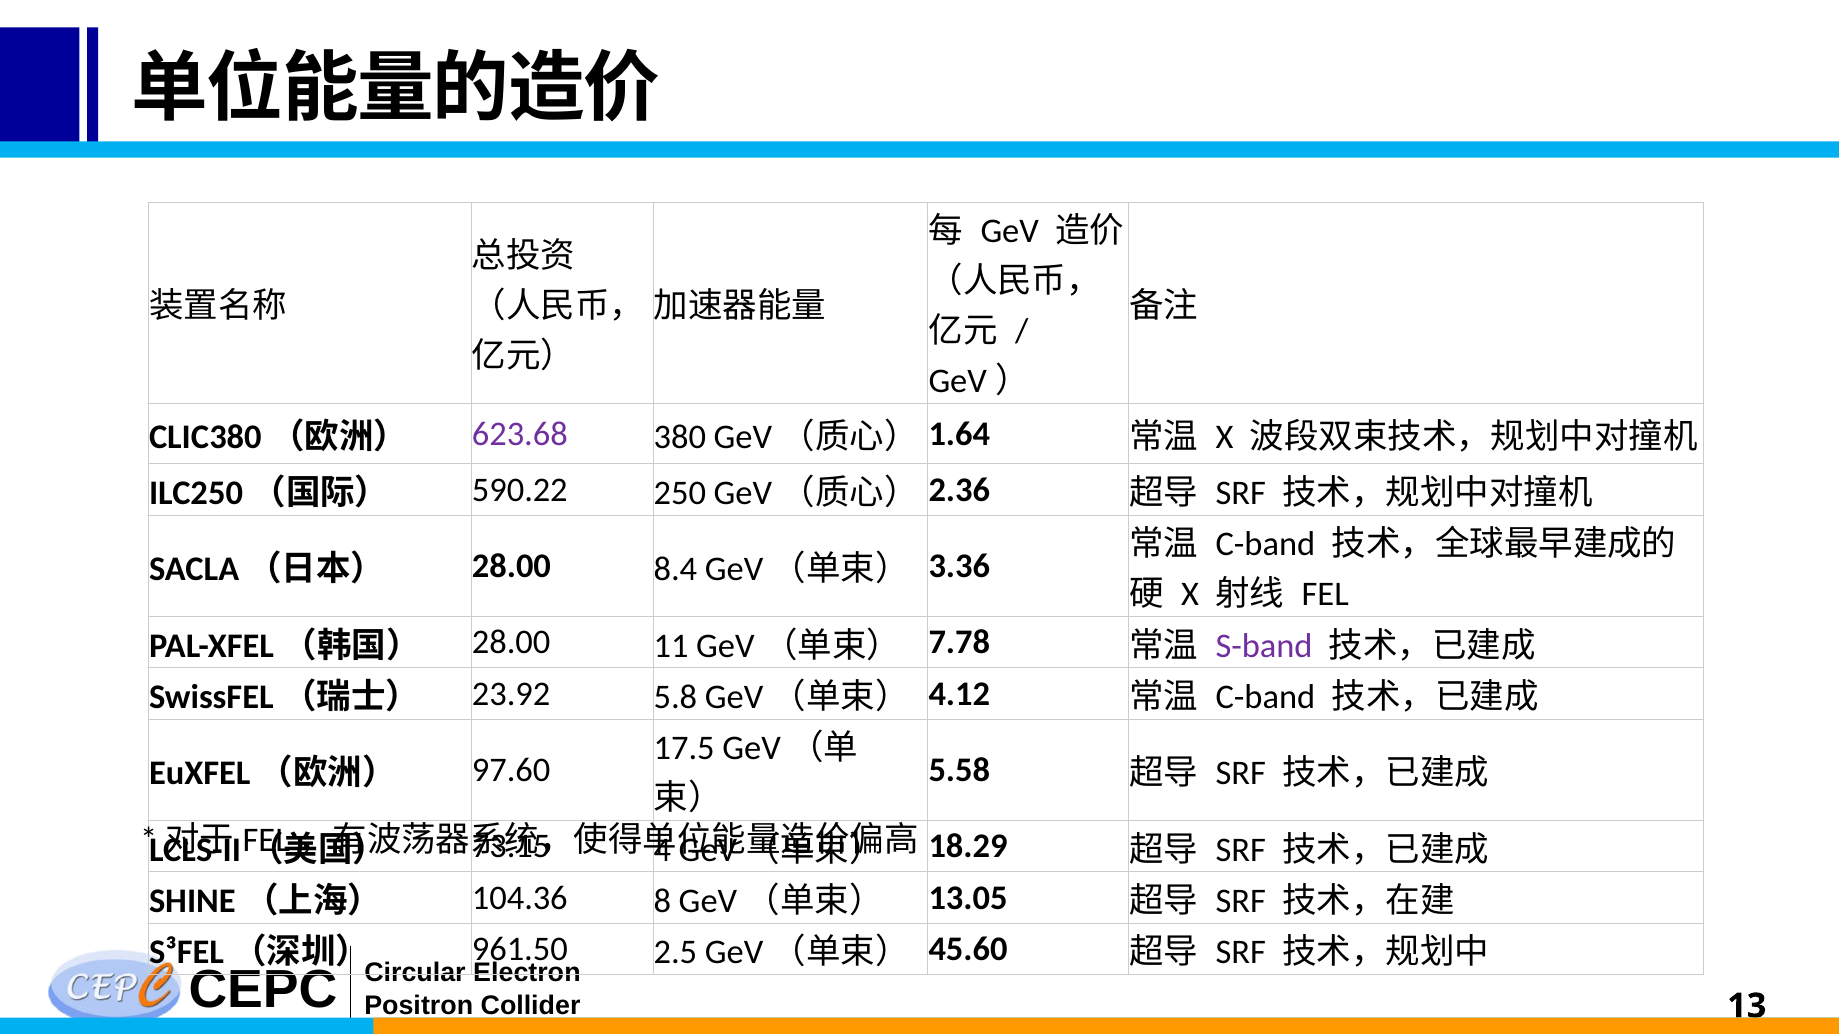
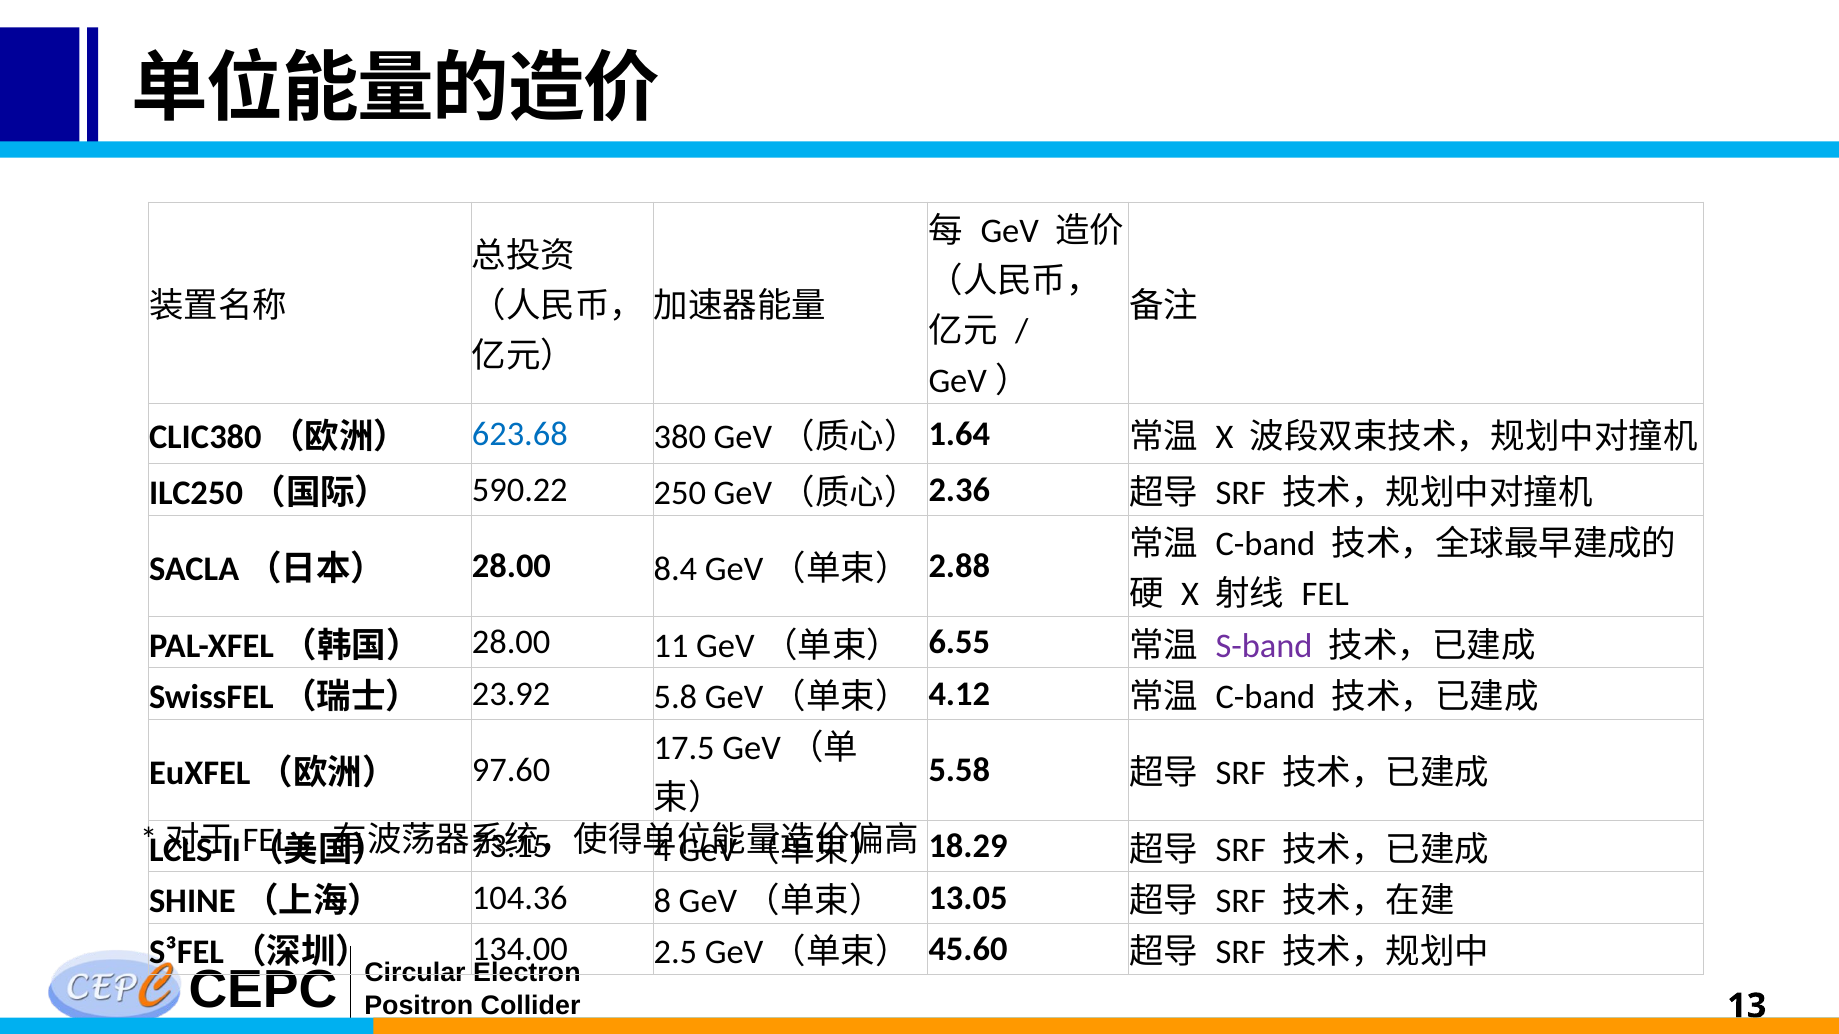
623.68 colour: purple -> blue (520, 434)
3.36: 3.36 -> 2.88 (959, 566)
7.78: 7.78 -> 6.55 (959, 643)
961.50: 961.50 -> 134.00 (520, 950)
